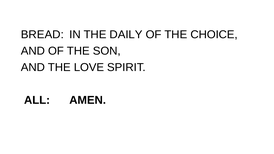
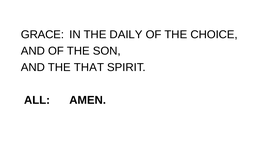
BREAD: BREAD -> GRACE (42, 35)
LOVE: LOVE -> THAT (89, 67)
